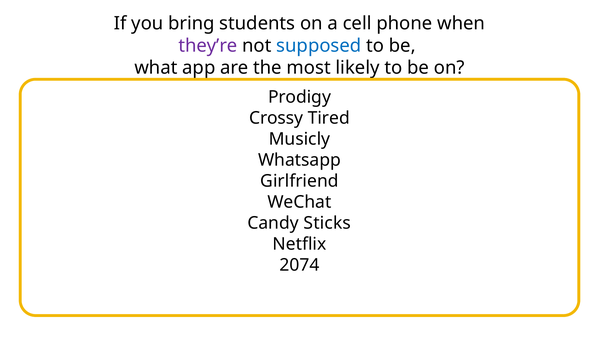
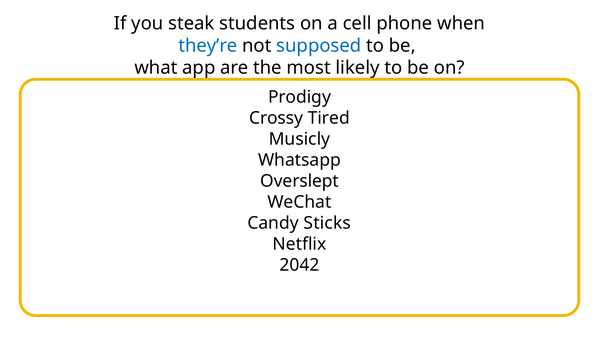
bring: bring -> steak (191, 23)
they’re colour: purple -> blue (208, 46)
Girlfriend: Girlfriend -> Overslept (300, 181)
2074: 2074 -> 2042 (299, 265)
